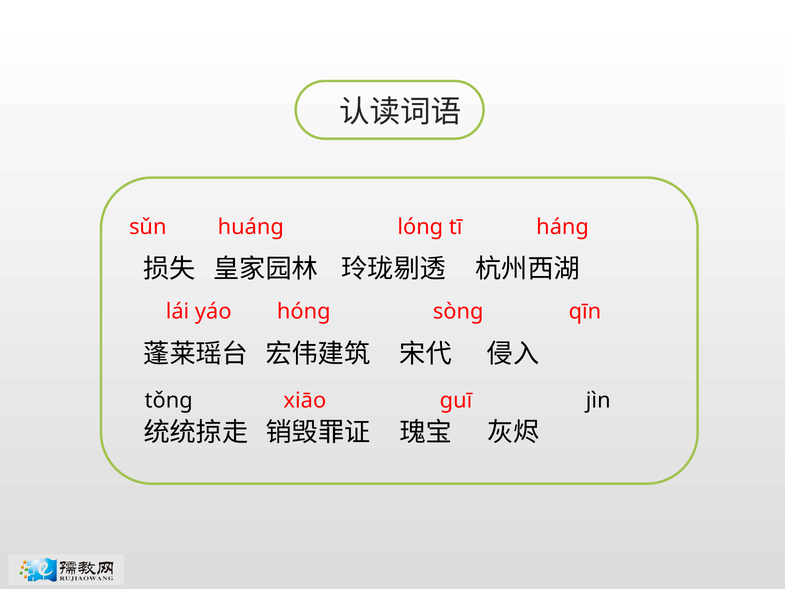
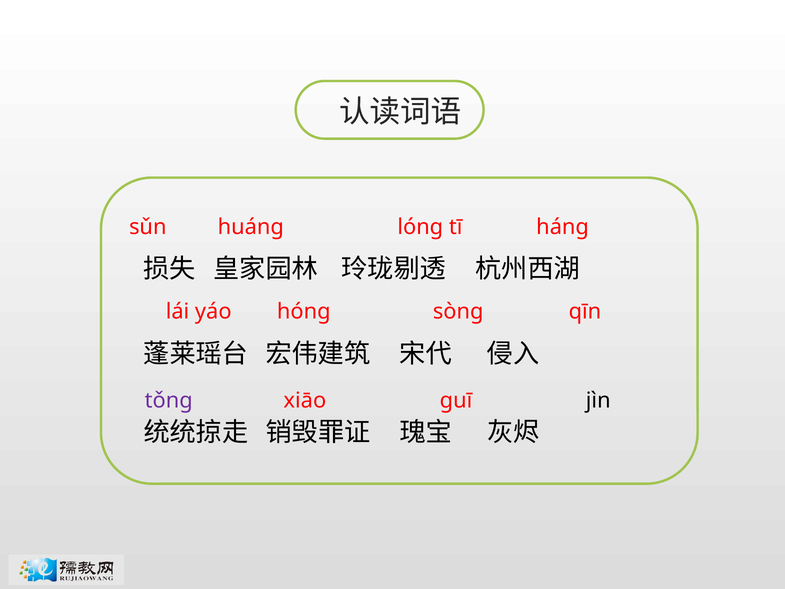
tǒng colour: black -> purple (169, 400)
